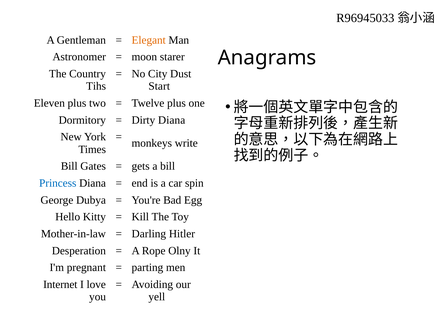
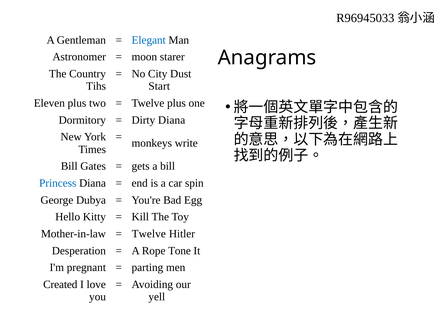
Elegant colour: orange -> blue (149, 40)
Darling: Darling -> Twelve (149, 234)
Olny: Olny -> Tone (180, 251)
Internet: Internet -> Created (60, 285)
